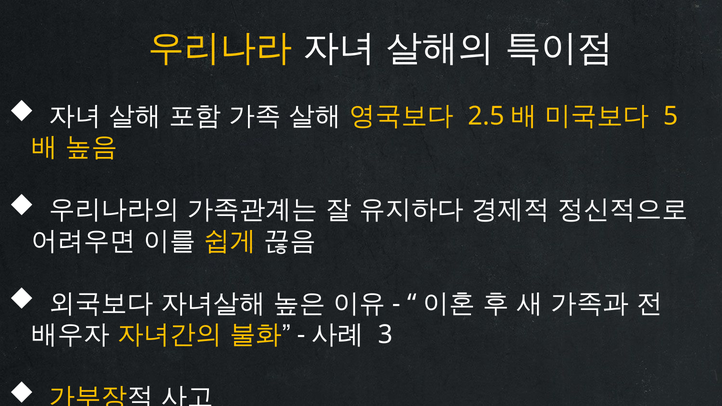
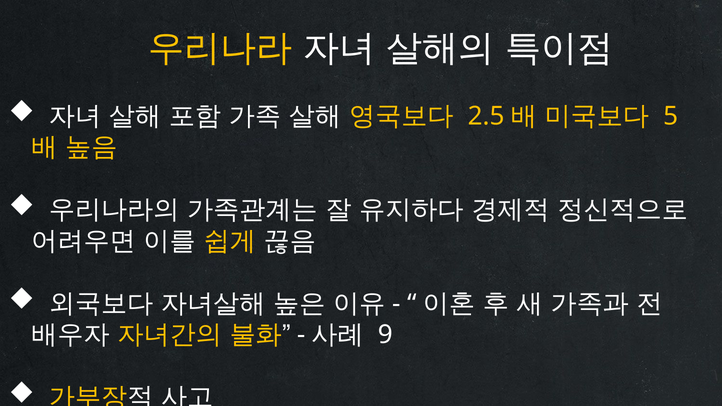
3: 3 -> 9 (385, 335)
